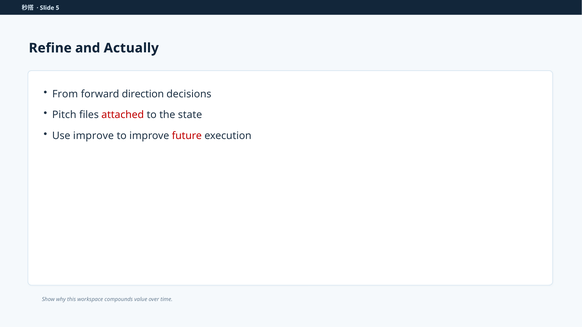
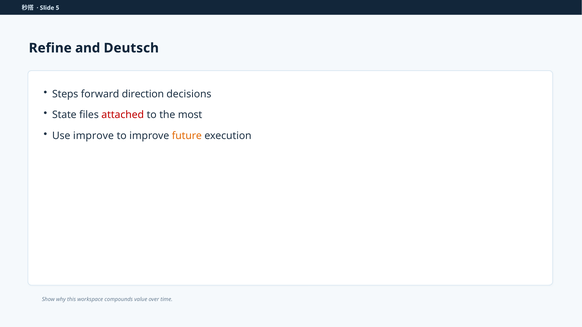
Actually: Actually -> Deutsch (131, 48)
From: From -> Steps (65, 94)
Pitch: Pitch -> State (64, 115)
state: state -> most (190, 115)
future colour: red -> orange (187, 136)
